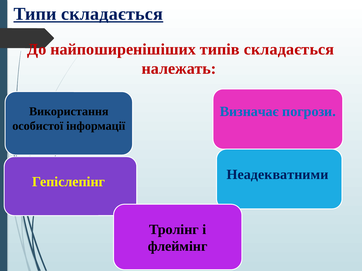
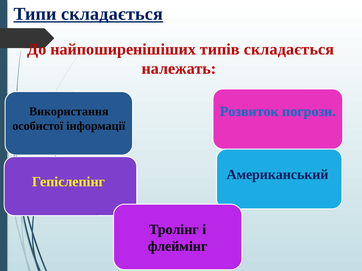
Визначає: Визначає -> Розвиток (249, 112)
Неадекватними: Неадекватними -> Американський (278, 175)
